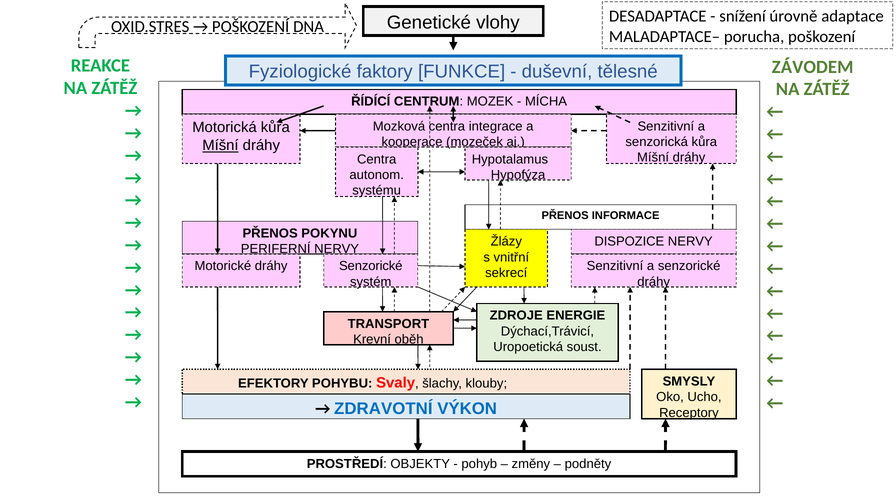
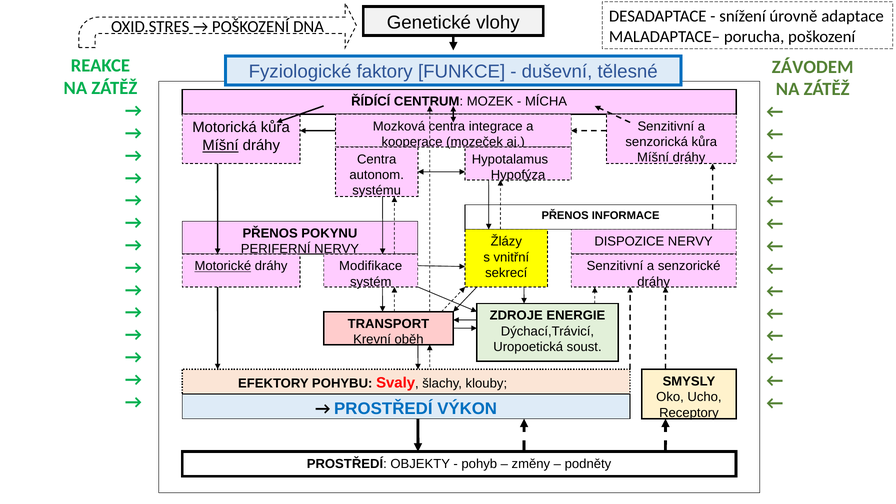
Motorické underline: none -> present (223, 266)
Senzorické: Senzorické -> Modifikace (371, 266)
ZDRAVOTNÍ: ZDRAVOTNÍ -> PROSTŘEDÍ (383, 409)
